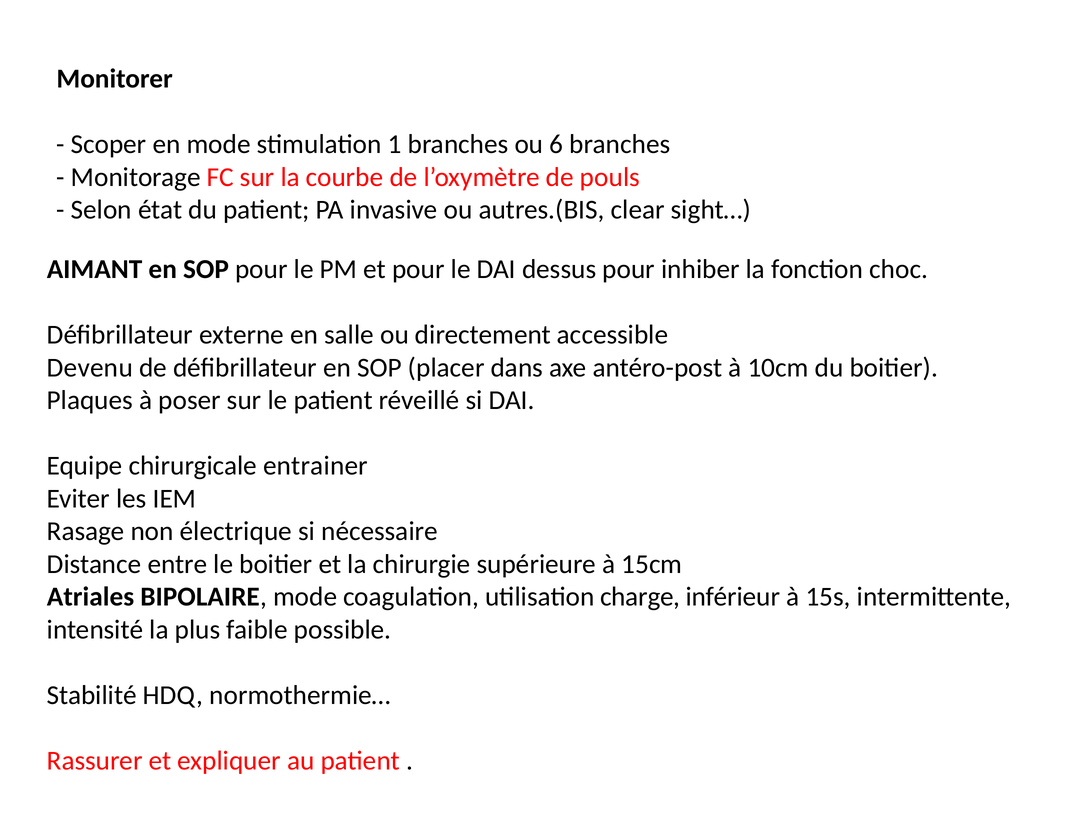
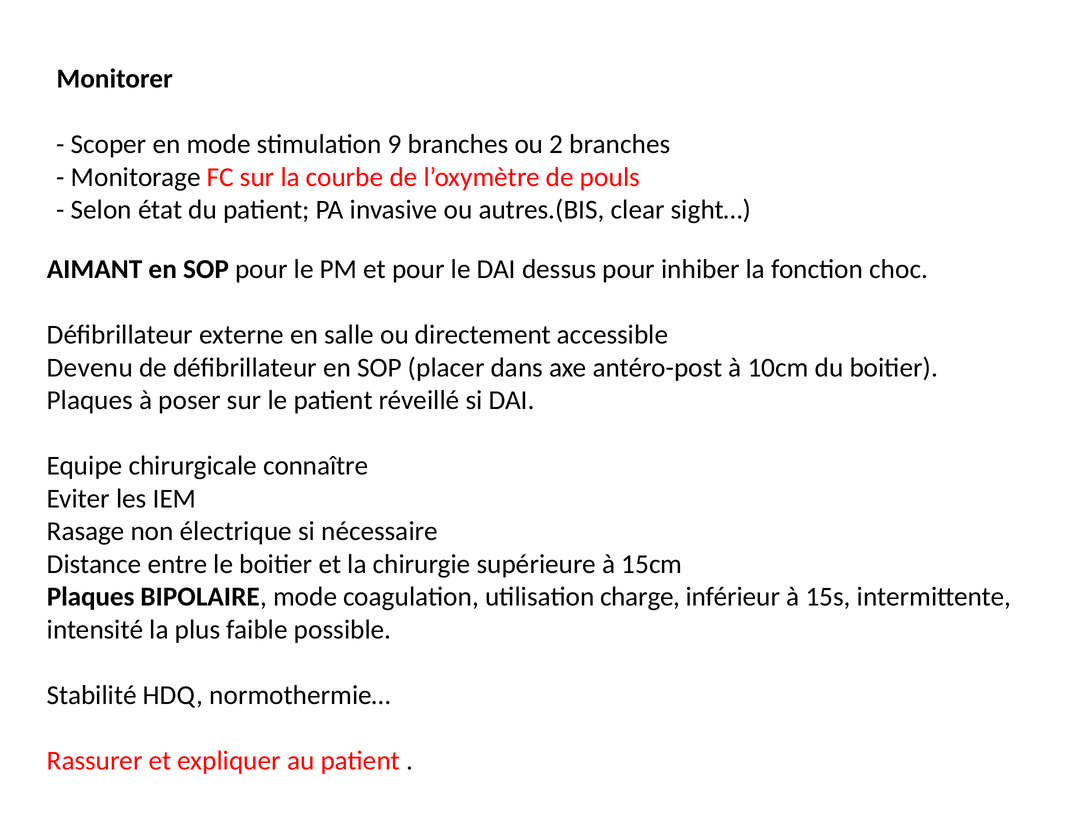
1: 1 -> 9 (395, 144)
6: 6 -> 2 (556, 144)
entrainer: entrainer -> connaître (316, 466)
Atriales: Atriales -> Plaques (91, 597)
